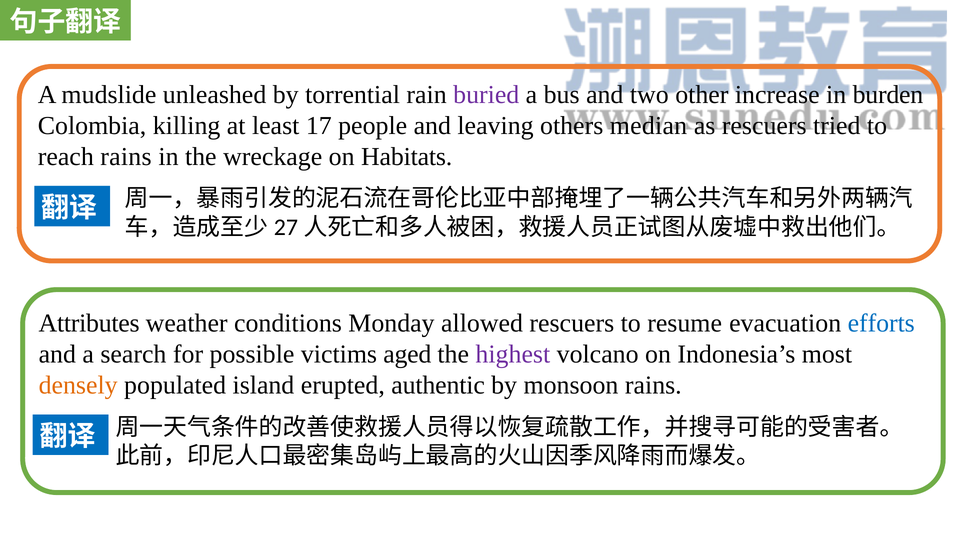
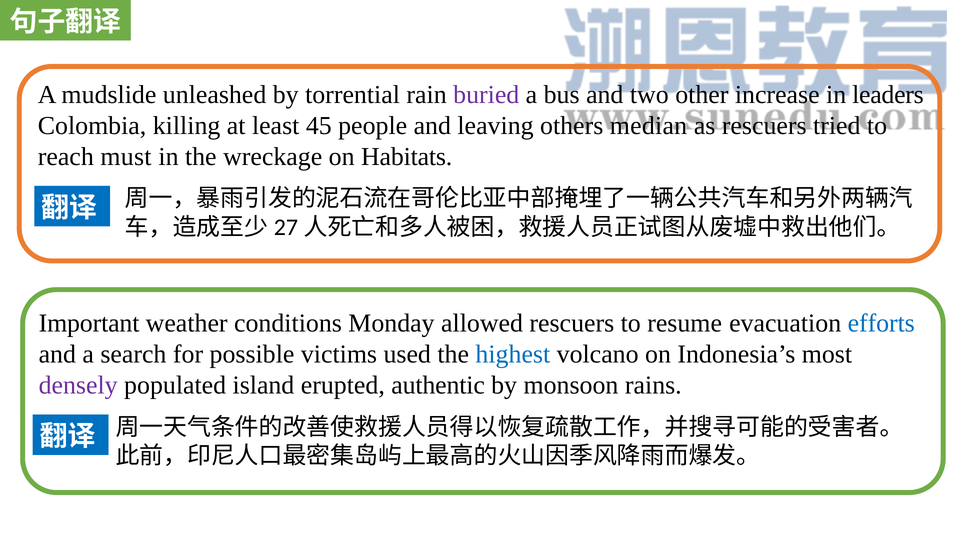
burden: burden -> leaders (888, 95)
17: 17 -> 45 (319, 126)
reach rains: rains -> must (126, 157)
Attributes: Attributes -> Important (89, 323)
aged: aged -> used (407, 354)
highest colour: purple -> blue (513, 354)
densely colour: orange -> purple (78, 385)
